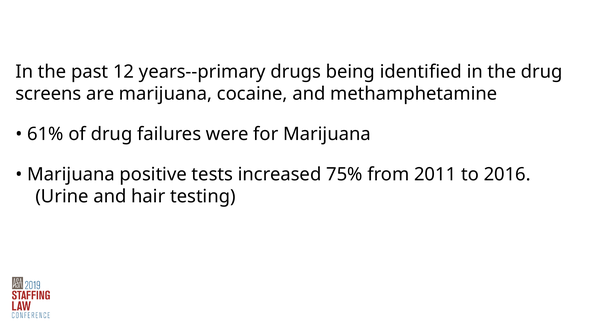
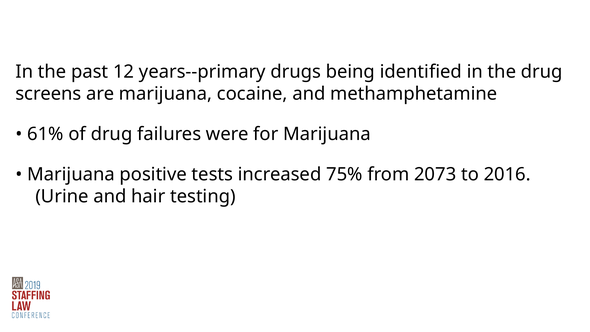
2011: 2011 -> 2073 (435, 174)
